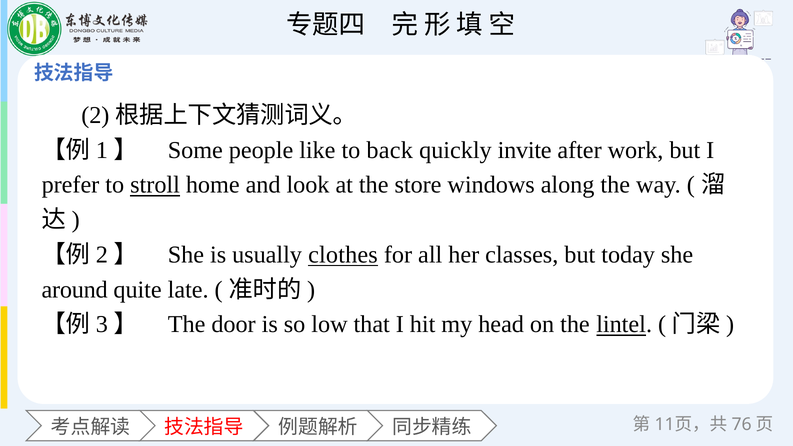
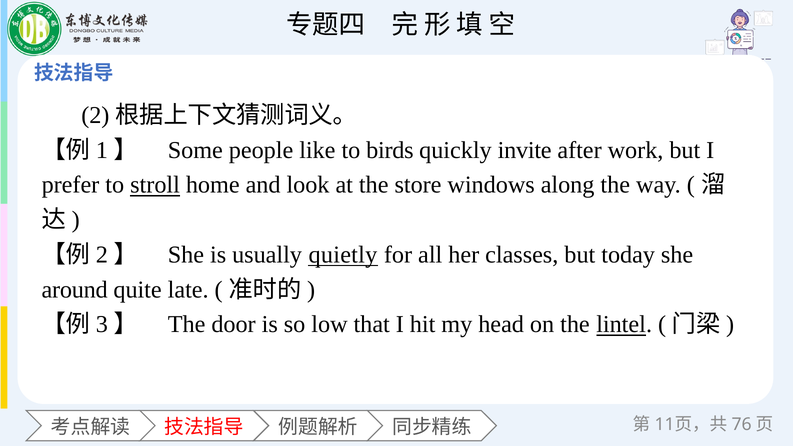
back: back -> birds (390, 150)
clothes: clothes -> quietly (343, 255)
